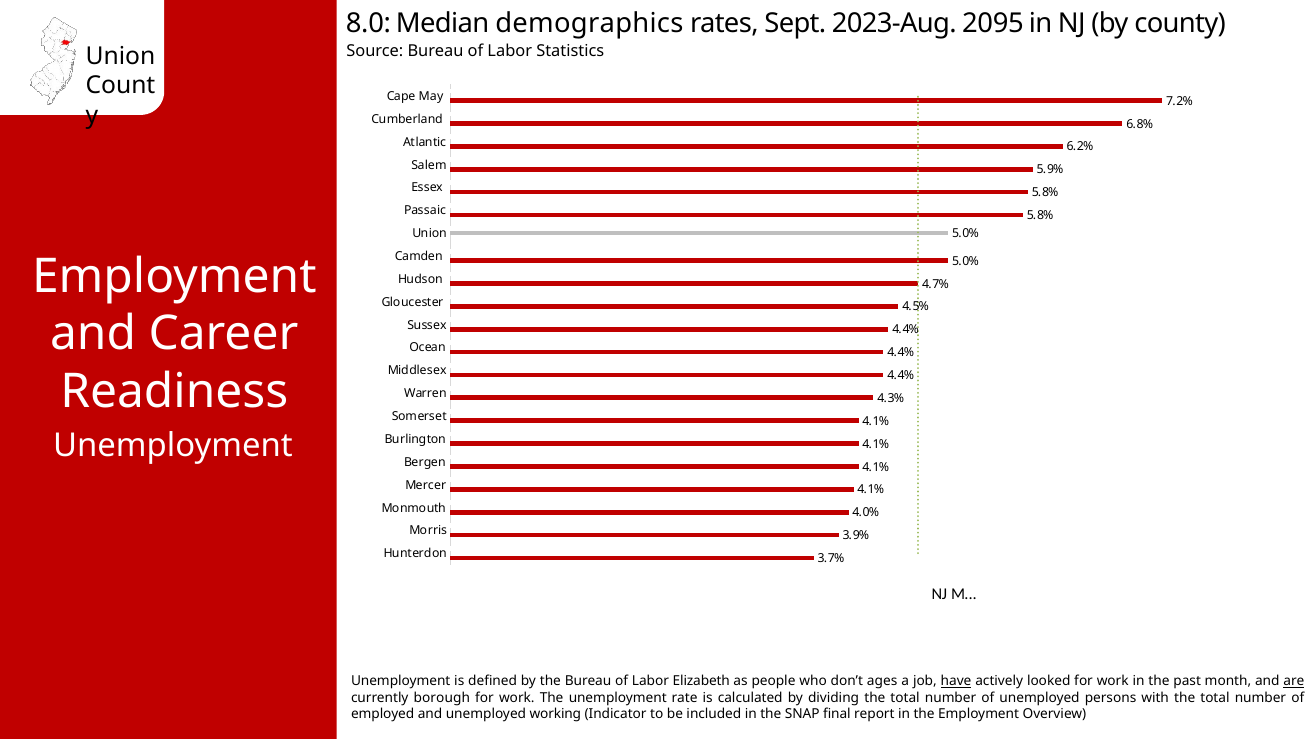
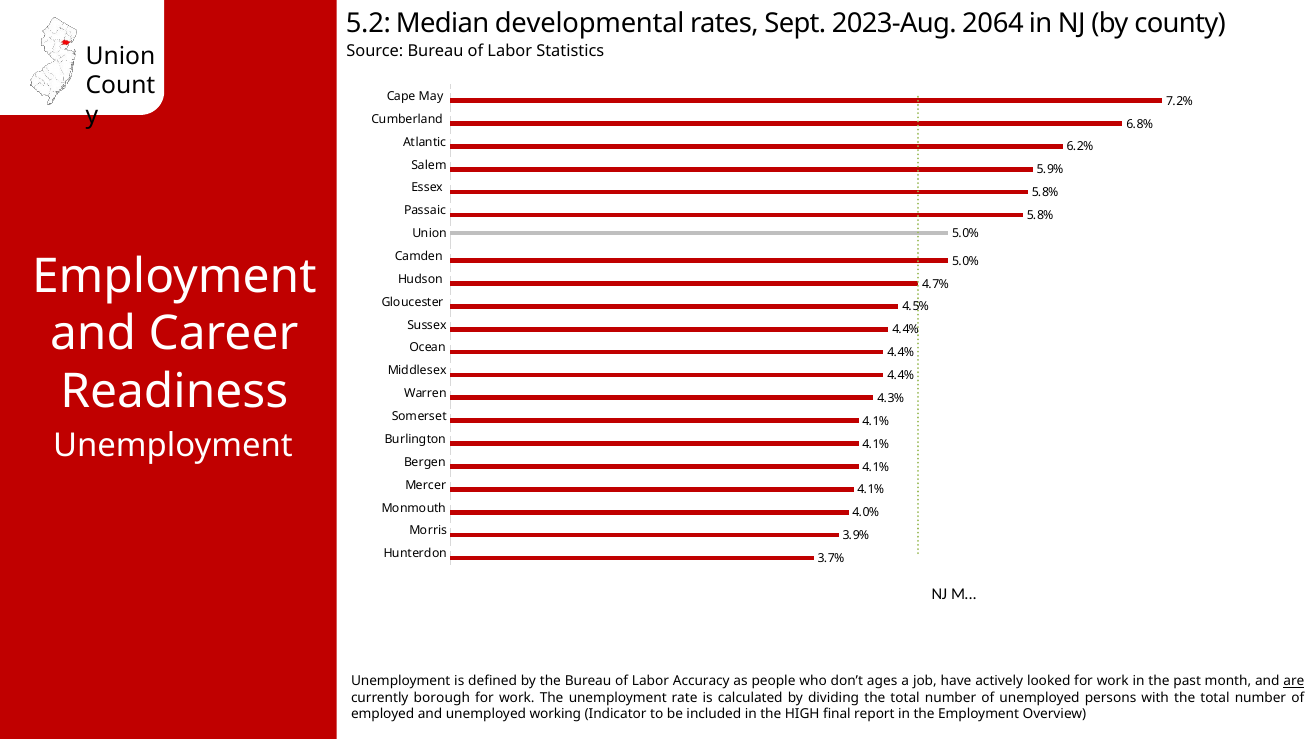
8.0: 8.0 -> 5.2 (368, 23)
demographics: demographics -> developmental (590, 23)
2095: 2095 -> 2064 (993, 23)
Elizabeth: Elizabeth -> Accuracy (701, 681)
have underline: present -> none (956, 681)
SNAP: SNAP -> HIGH (802, 714)
